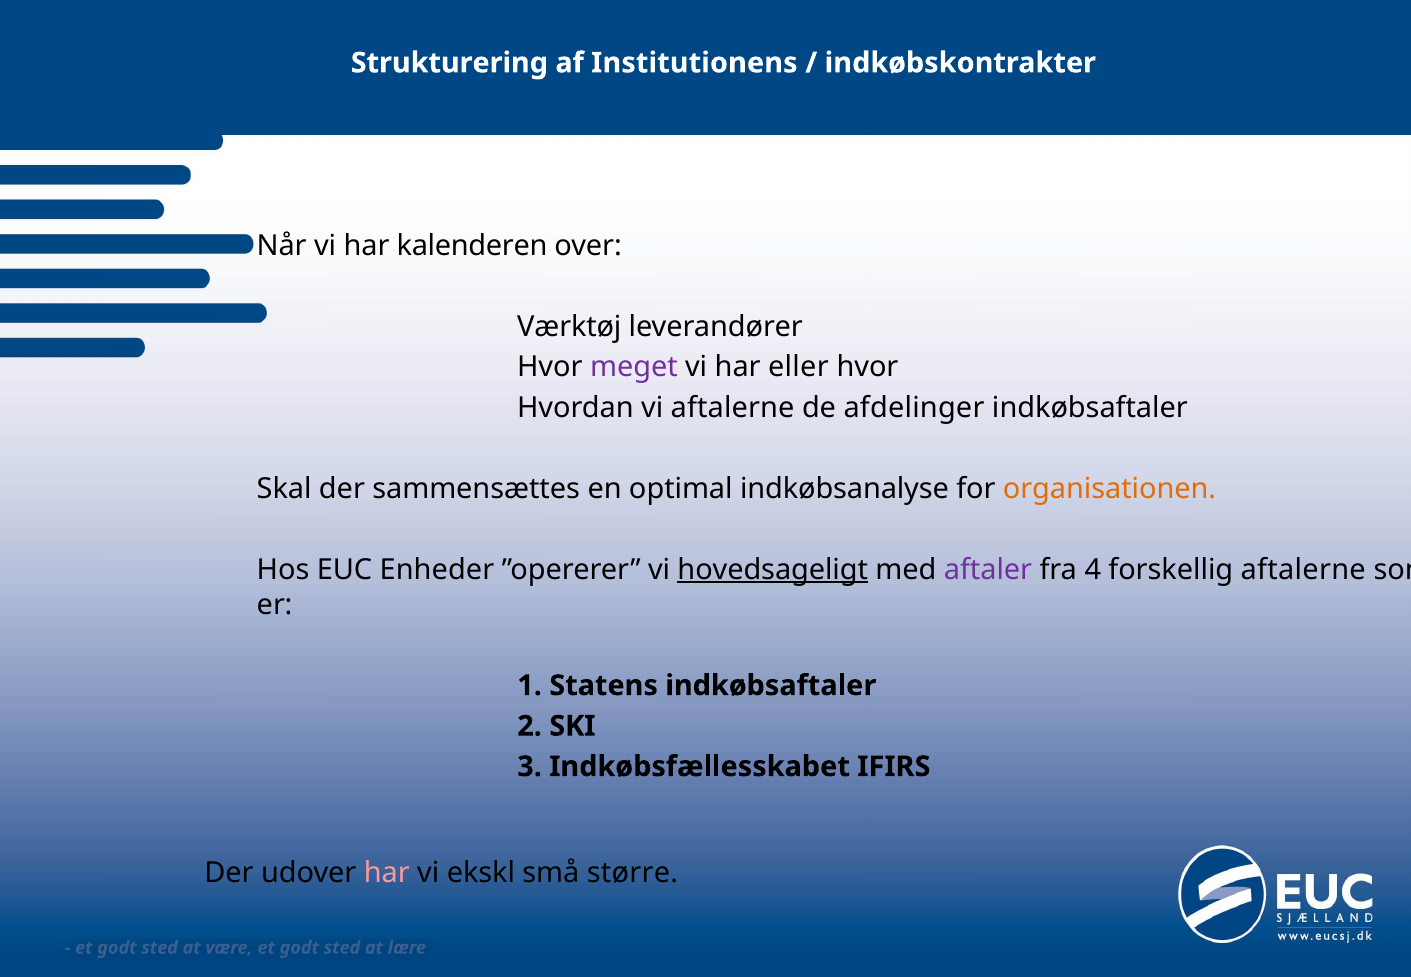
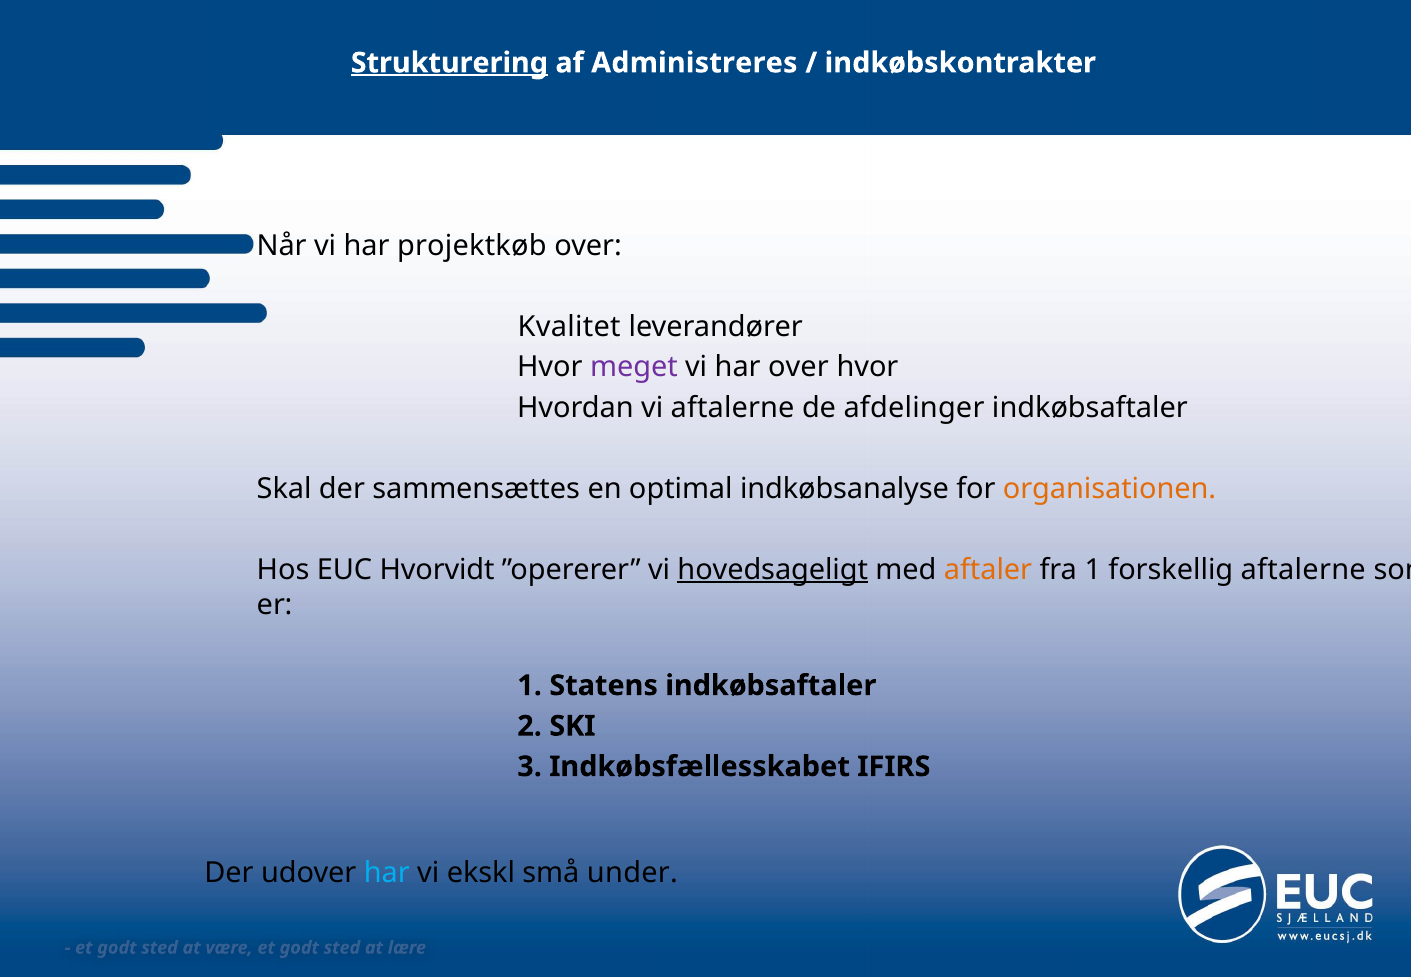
Strukturering underline: none -> present (449, 63)
Institutionens: Institutionens -> Administreres (694, 63)
kalenderen: kalenderen -> projektkøb (472, 246)
Værktøj: Værktøj -> Kvalitet (569, 327)
har eller: eller -> over (798, 367)
Enheder: Enheder -> Hvorvidt (437, 570)
aftaler colour: purple -> orange (988, 570)
fra 4: 4 -> 1 (1093, 570)
har colour: pink -> light blue (387, 873)
større: større -> under (632, 873)
